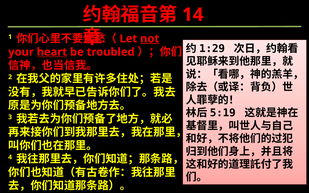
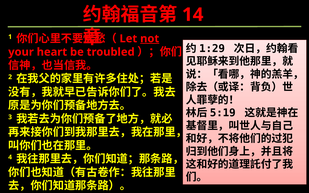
heart underline: present -> none (52, 52)
